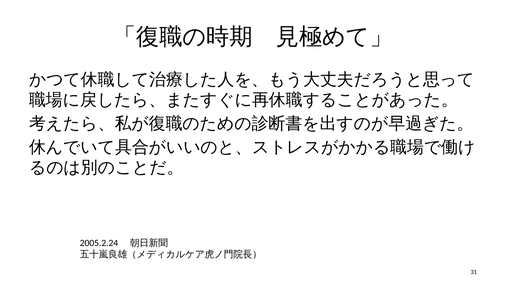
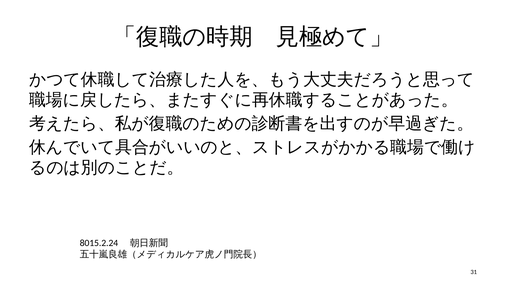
2005.2.24: 2005.2.24 -> 8015.2.24 (99, 243)
